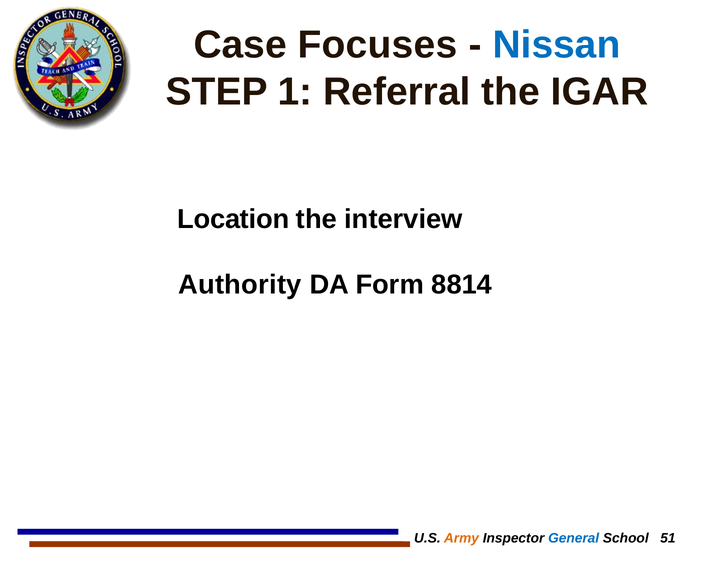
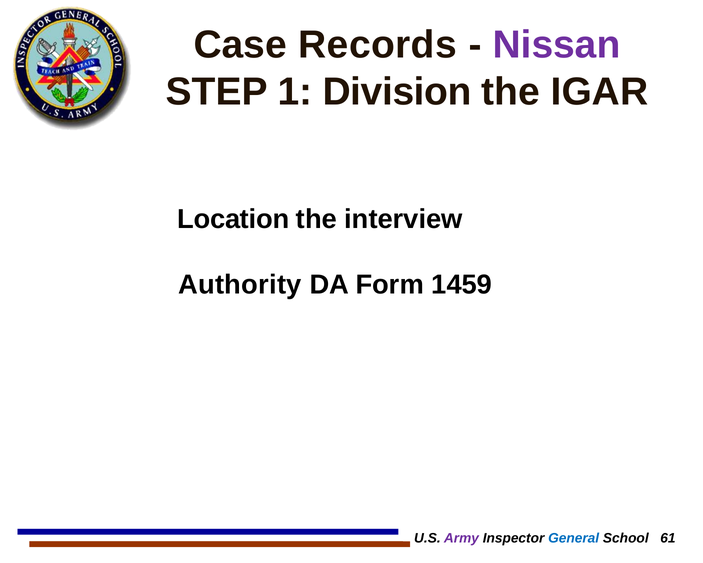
Focuses: Focuses -> Records (378, 45)
Nissan colour: blue -> purple (557, 45)
Referral: Referral -> Division (397, 92)
8814: 8814 -> 1459 (462, 285)
Army colour: orange -> purple (461, 538)
51: 51 -> 61 (668, 538)
